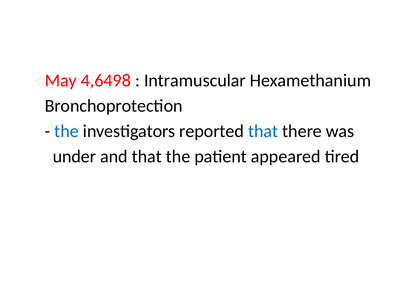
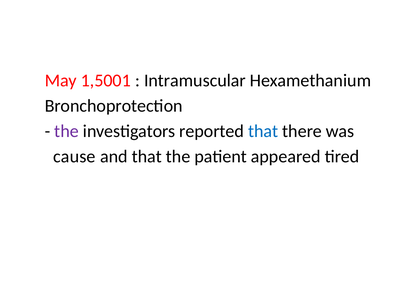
4,6498: 4,6498 -> 1,5001 (106, 81)
the colour: blue -> purple (67, 131)
under: under -> cause (74, 156)
